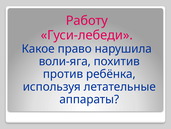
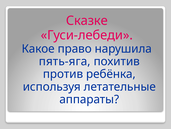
Работу: Работу -> Сказке (87, 21)
воли-яга: воли-яга -> пять-яга (65, 61)
